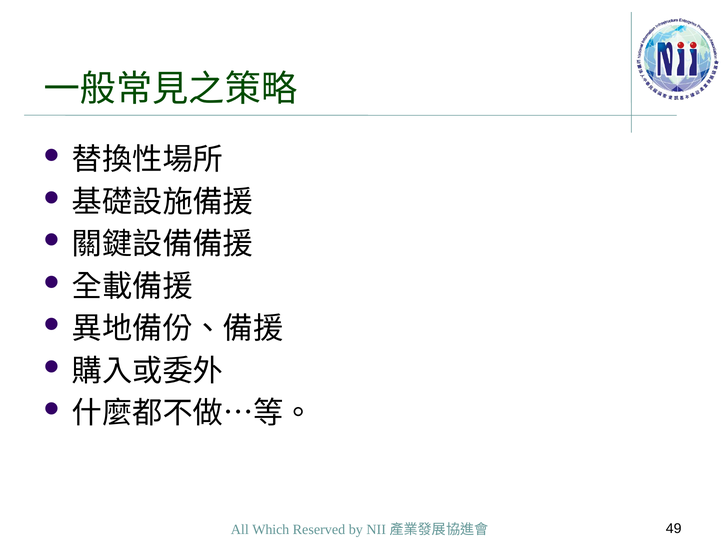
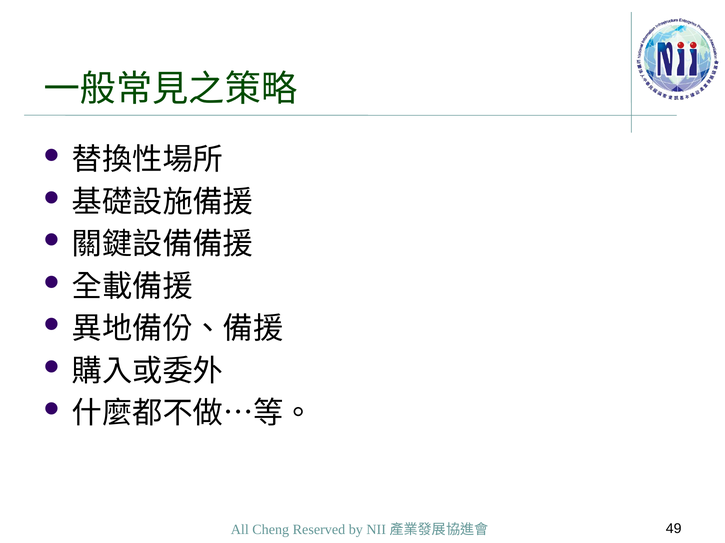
Which: Which -> Cheng (271, 530)
